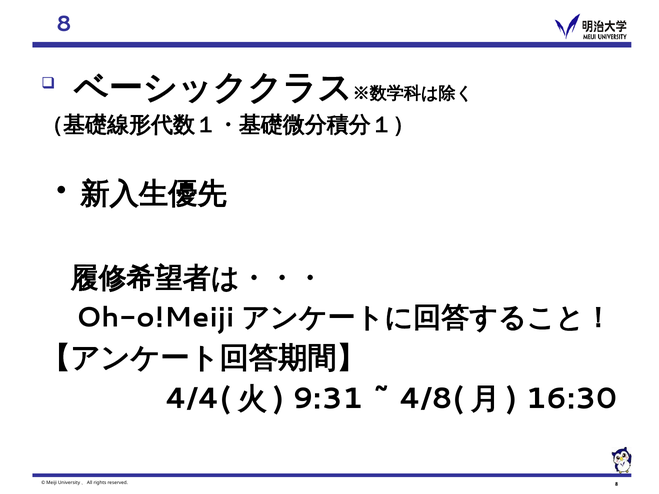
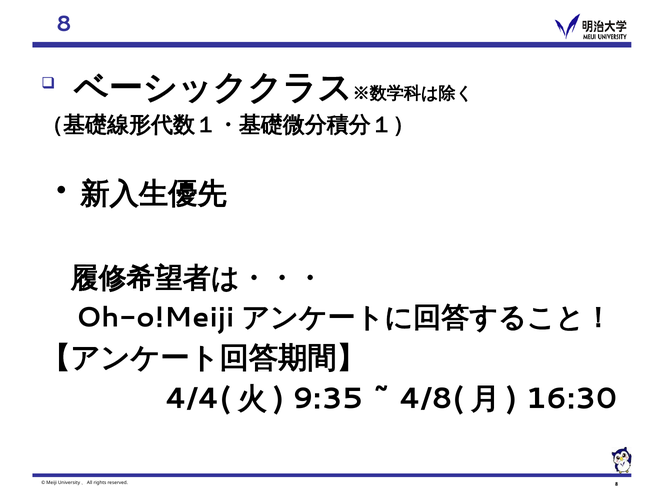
9:31: 9:31 -> 9:35 (328, 399)
